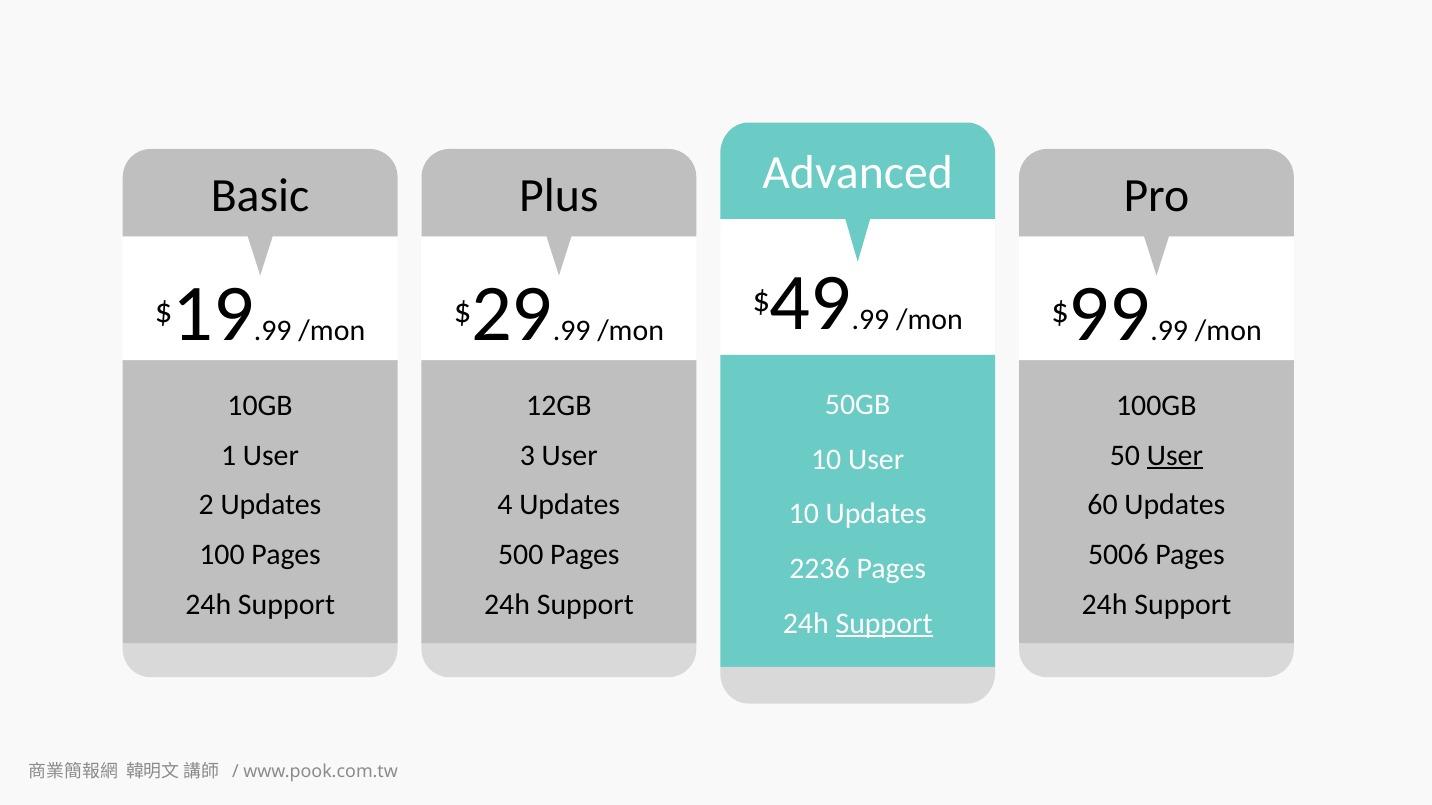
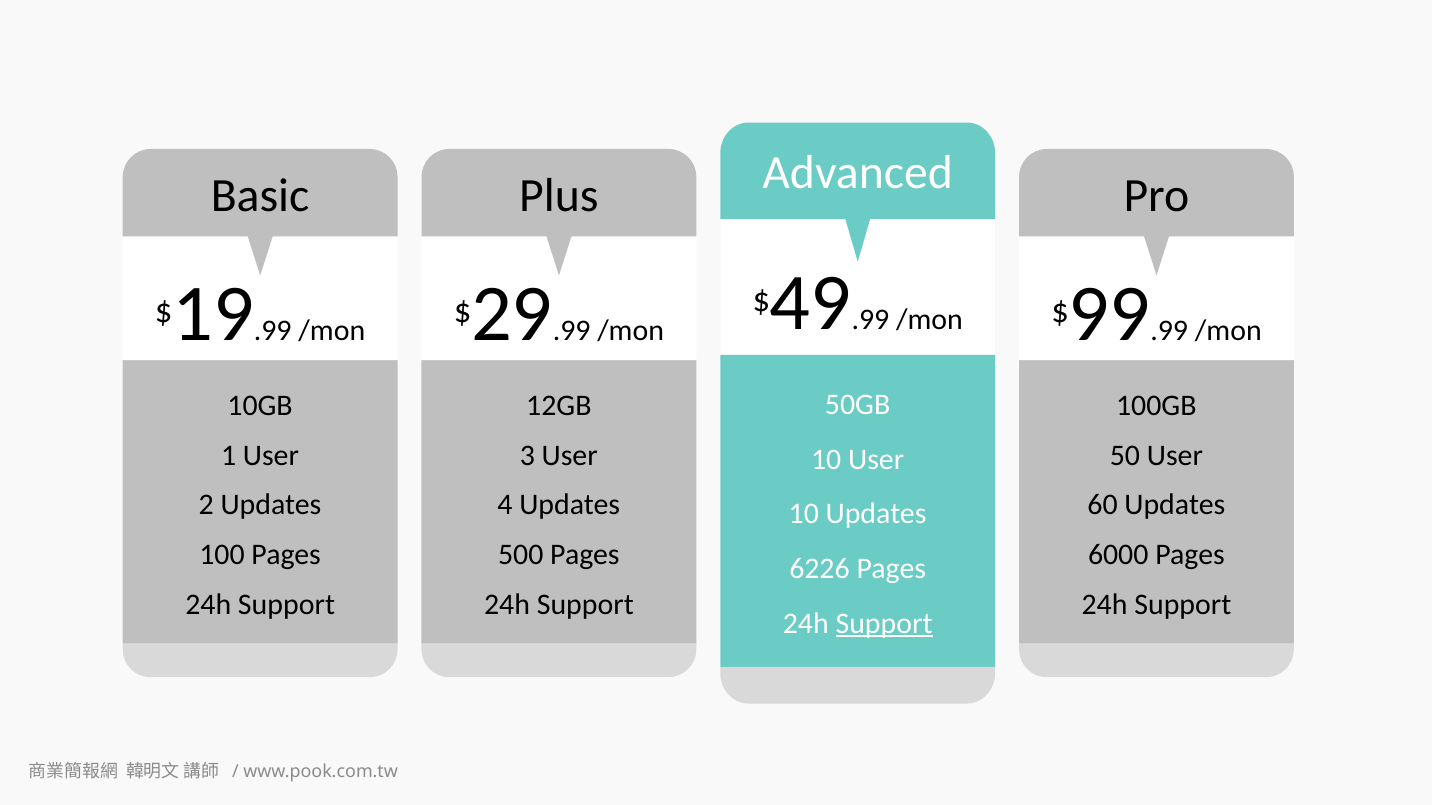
User underline: present -> none (1175, 456)
5006: 5006 -> 6000 (1118, 555)
2236: 2236 -> 6226 (819, 569)
